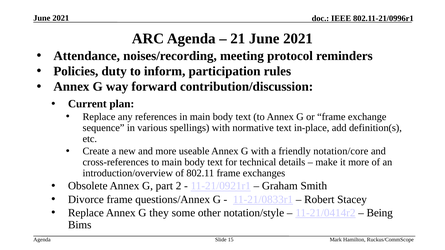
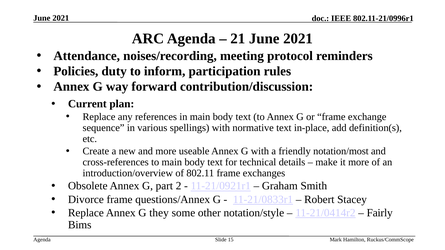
notation/core: notation/core -> notation/most (341, 151)
Being: Being -> Fairly (380, 213)
